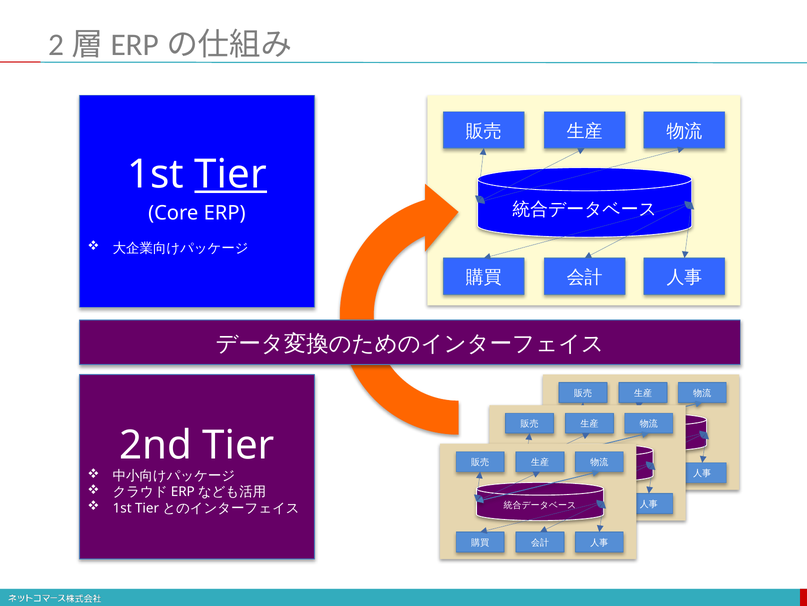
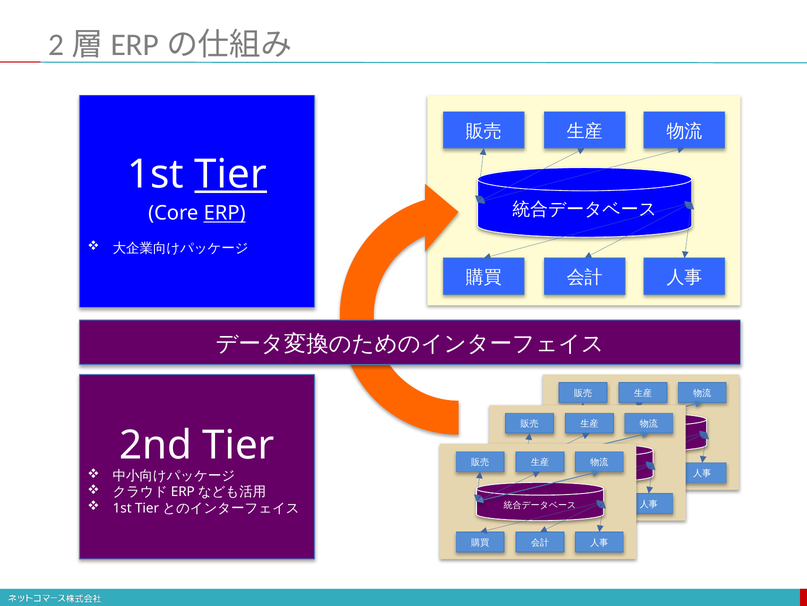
ERP underline: none -> present (225, 213)
